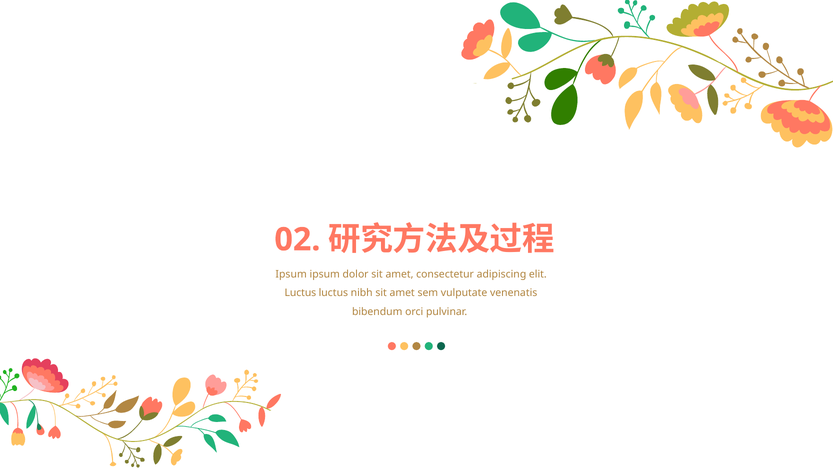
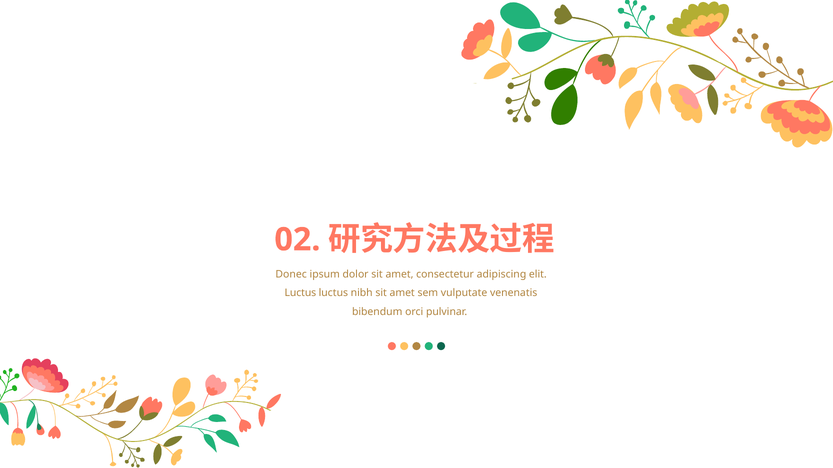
Ipsum: Ipsum -> Donec (291, 275)
